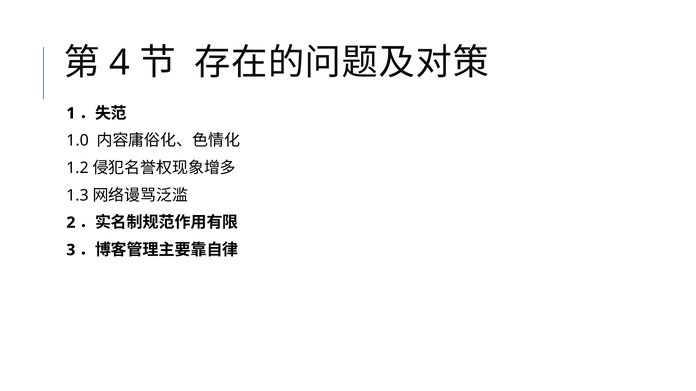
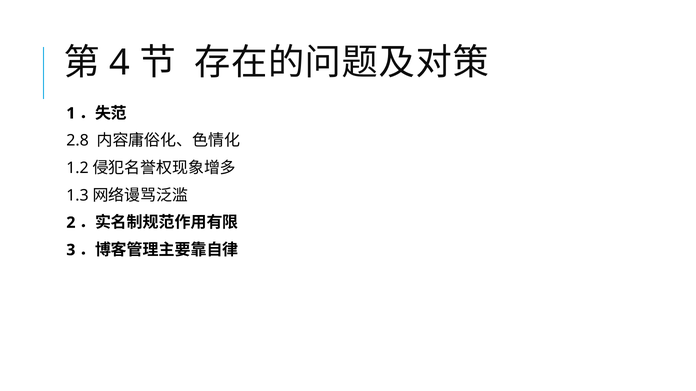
1.0: 1.0 -> 2.8 (78, 141)
